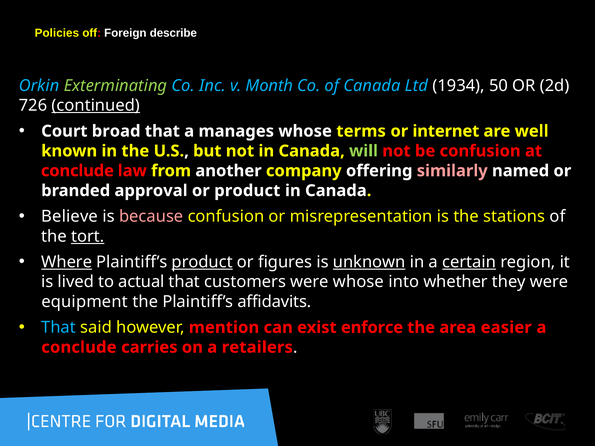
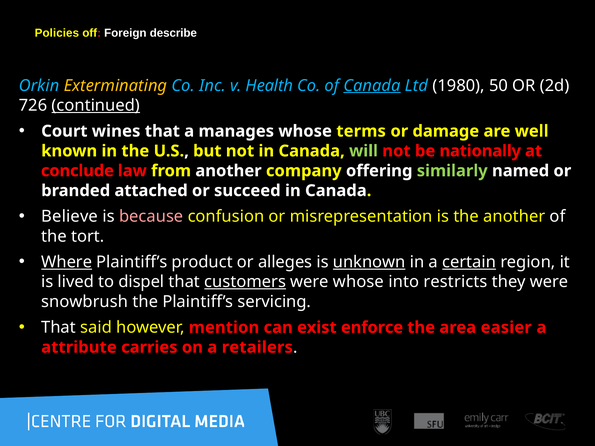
Exterminating colour: light green -> yellow (115, 86)
Month: Month -> Health (269, 86)
Canada underline: none -> present (372, 86)
1934: 1934 -> 1980 (459, 86)
broad: broad -> wines (116, 131)
internet: internet -> damage (446, 131)
be confusion: confusion -> nationally (480, 151)
similarly colour: pink -> light green (452, 171)
approval: approval -> attached (151, 191)
or product: product -> succeed (247, 191)
the stations: stations -> another (514, 217)
tort underline: present -> none (88, 236)
product underline: present -> none (202, 262)
figures: figures -> alleges (285, 262)
actual: actual -> dispel (141, 282)
customers underline: none -> present (245, 282)
whether: whether -> restricts (455, 282)
equipment: equipment -> snowbrush (85, 302)
affidavits: affidavits -> servicing (274, 302)
That colour: light blue -> white (59, 328)
conclude: conclude -> attribute (79, 347)
